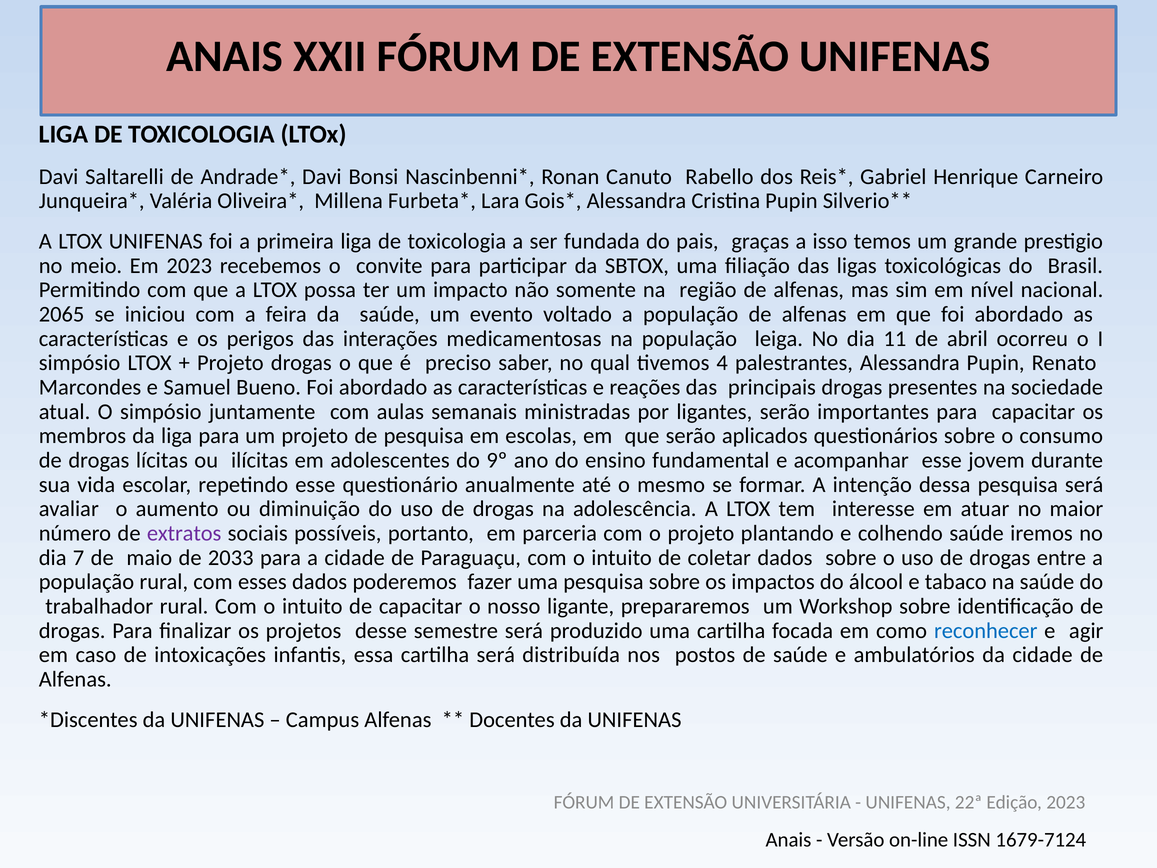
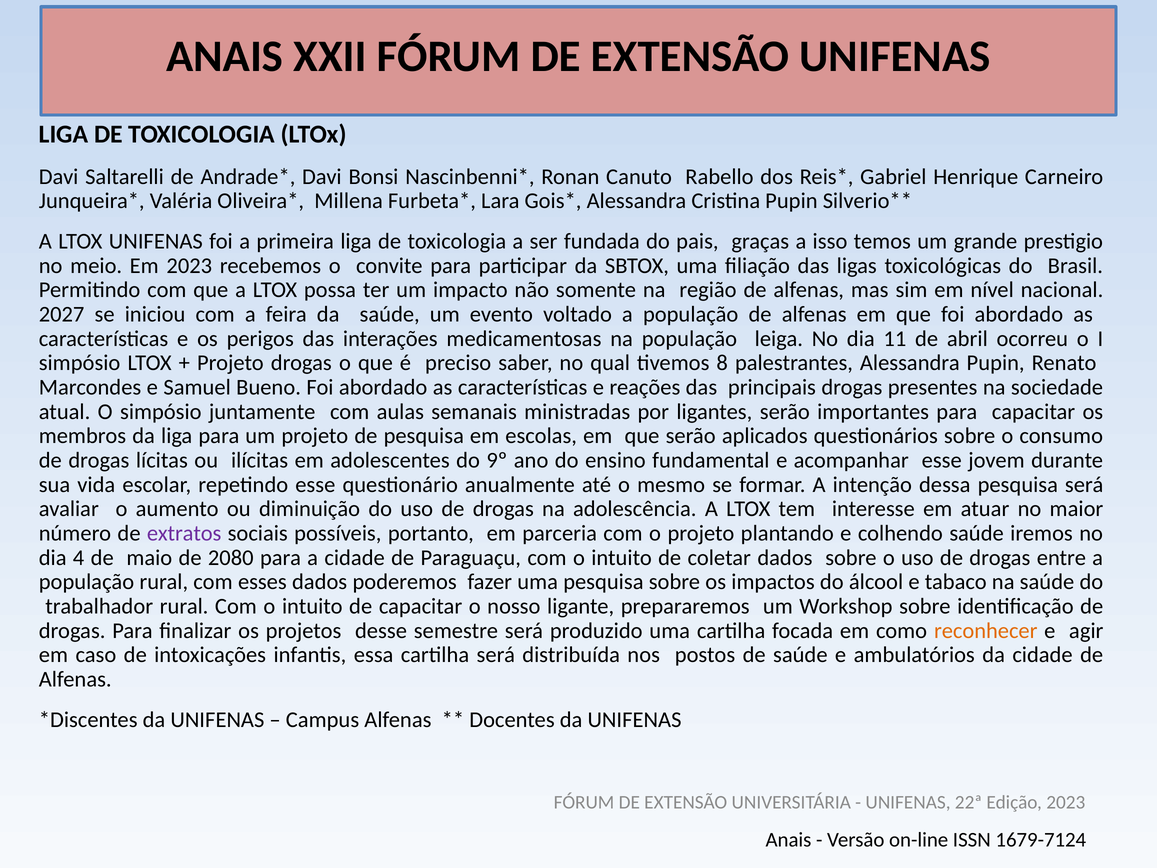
2065: 2065 -> 2027 (62, 314)
4: 4 -> 8 (722, 363)
7: 7 -> 4 (79, 558)
2033: 2033 -> 2080 (231, 558)
reconhecer colour: blue -> orange (986, 631)
